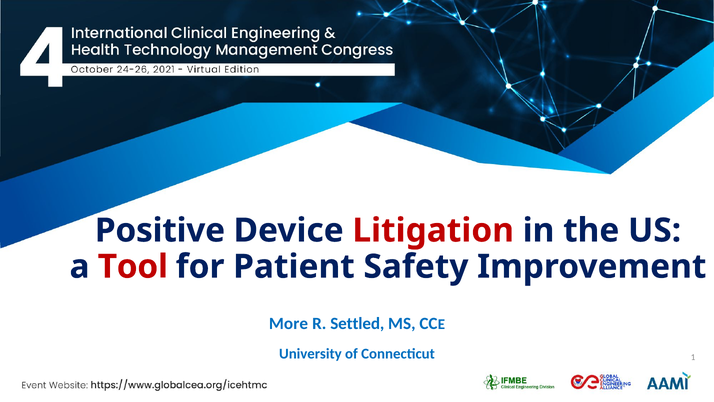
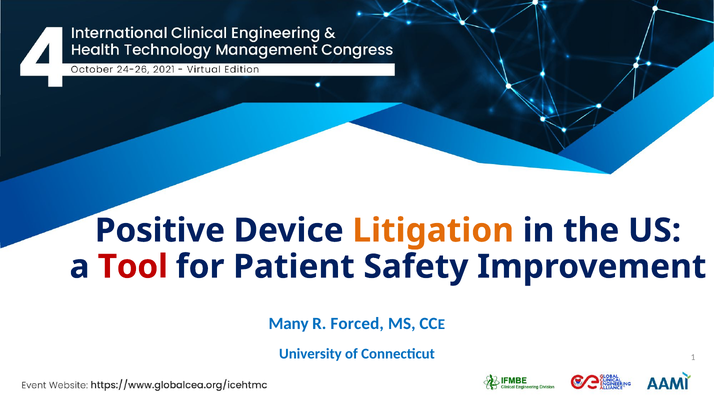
Litigation colour: red -> orange (433, 230)
More: More -> Many (289, 323)
Settled: Settled -> Forced (357, 323)
